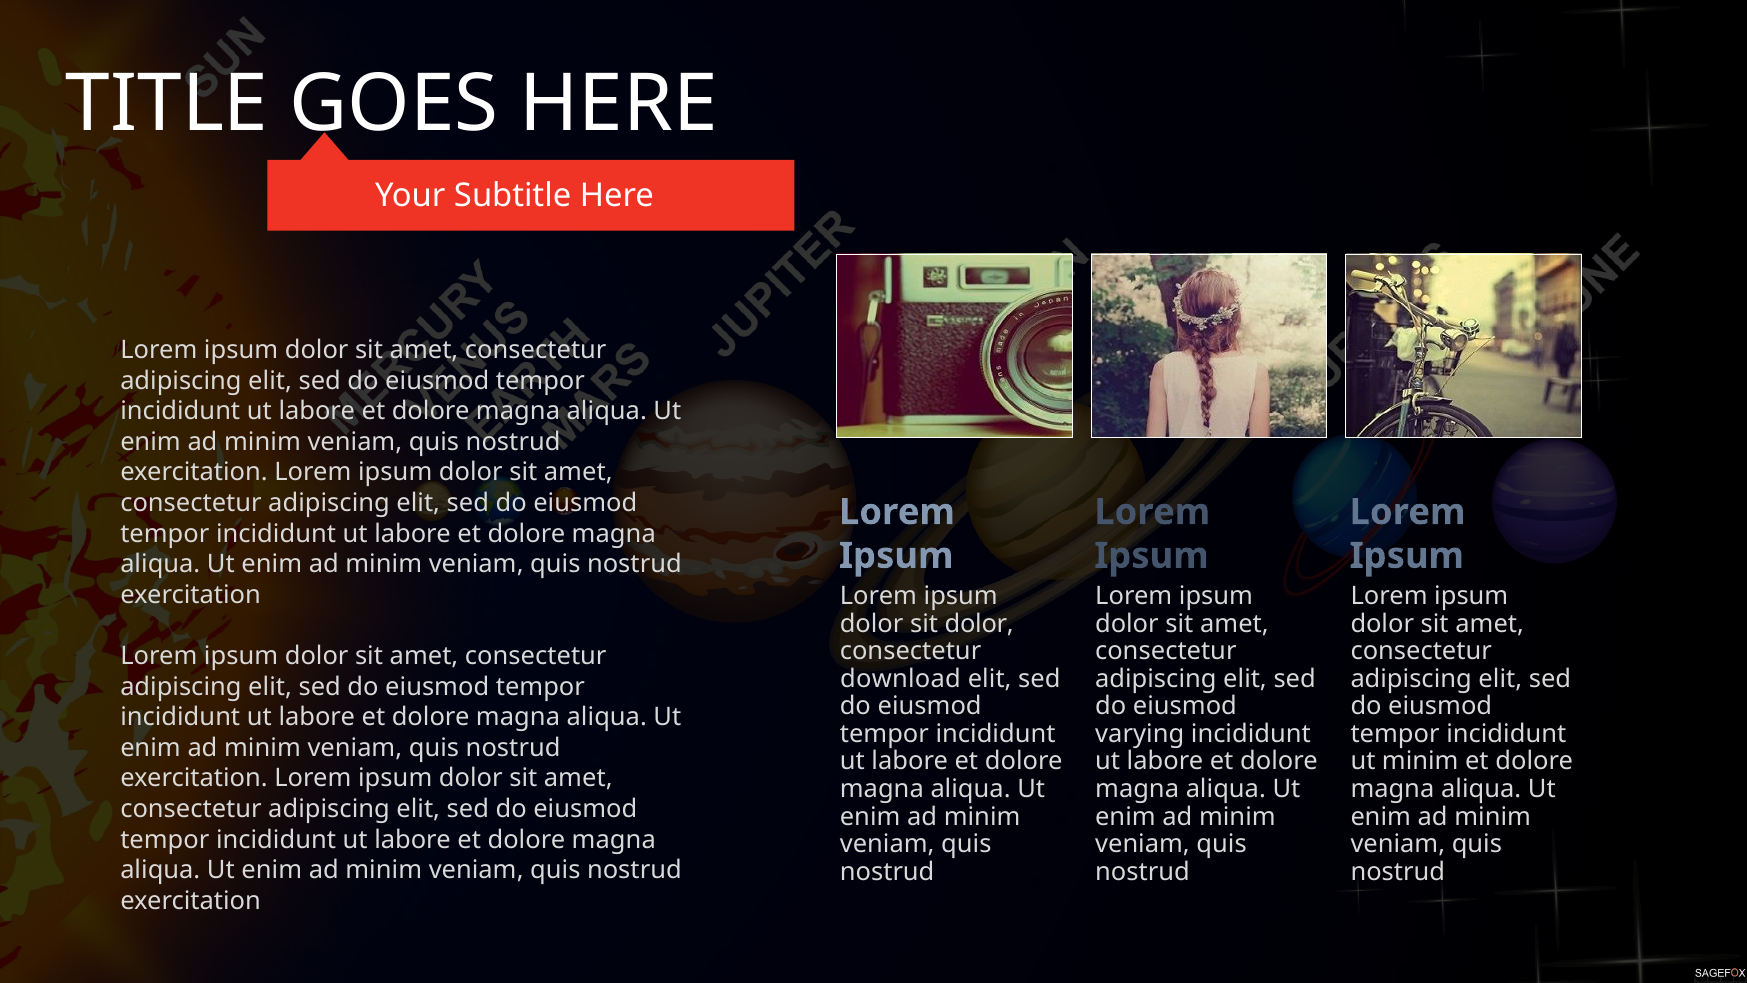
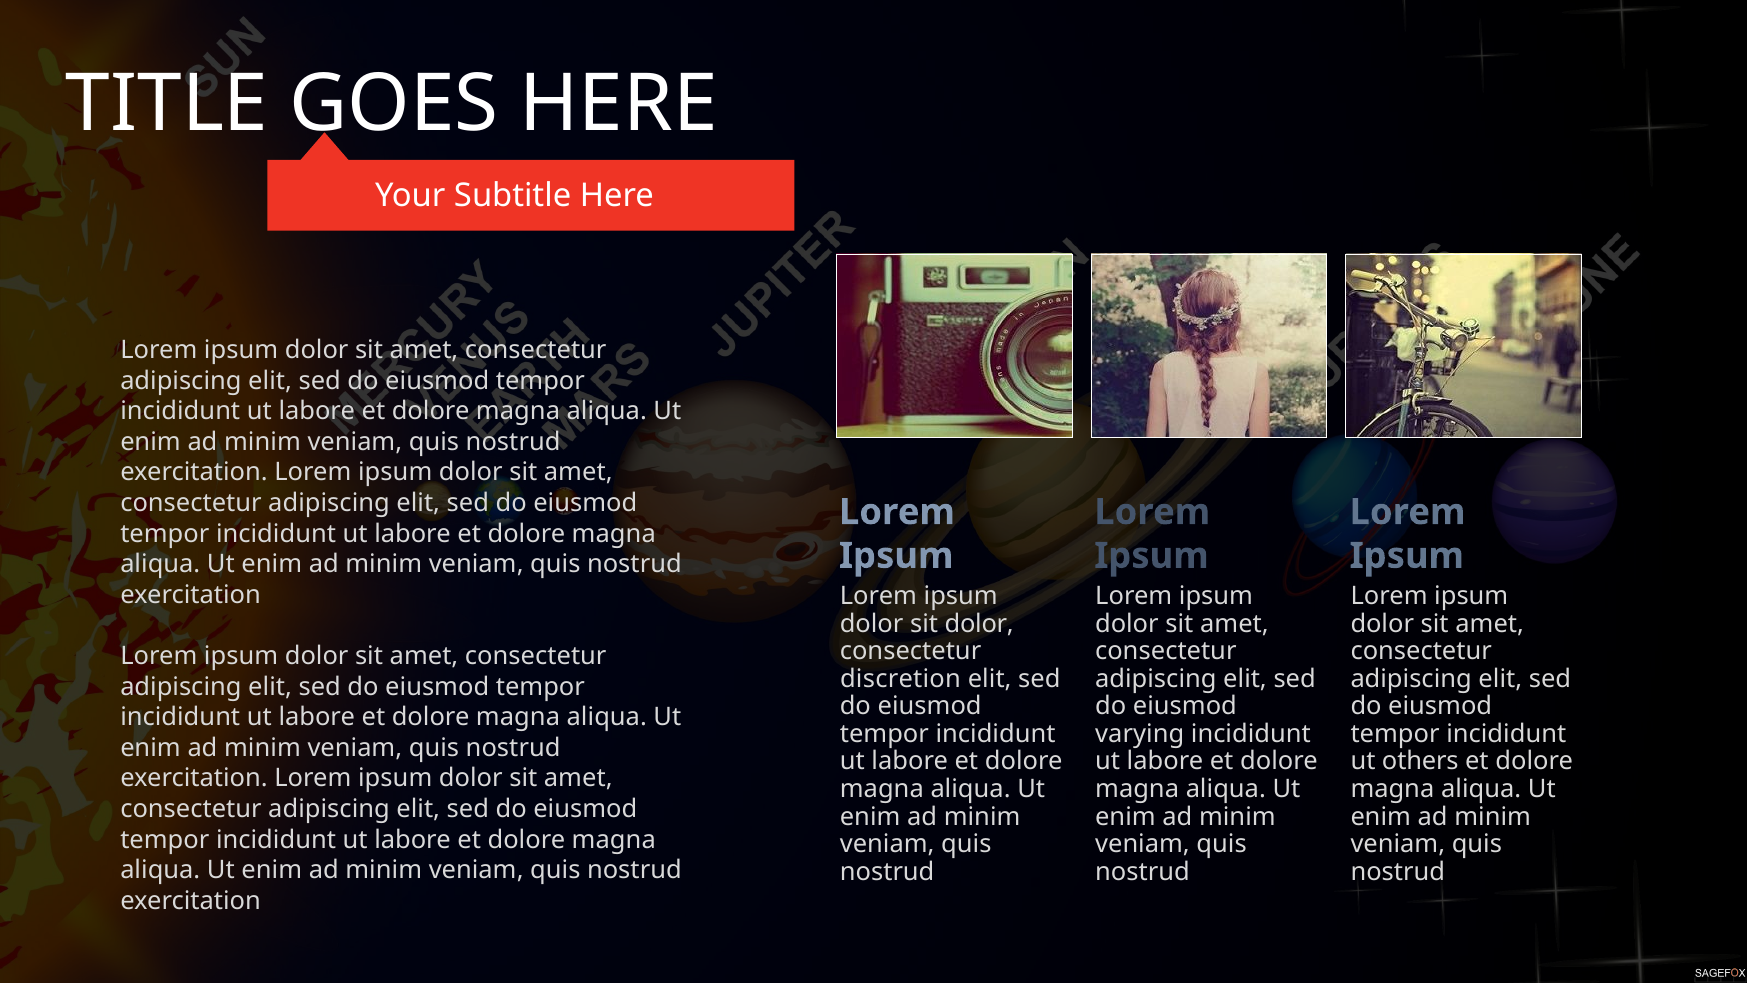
download: download -> discretion (900, 679)
ut minim: minim -> others (1420, 761)
